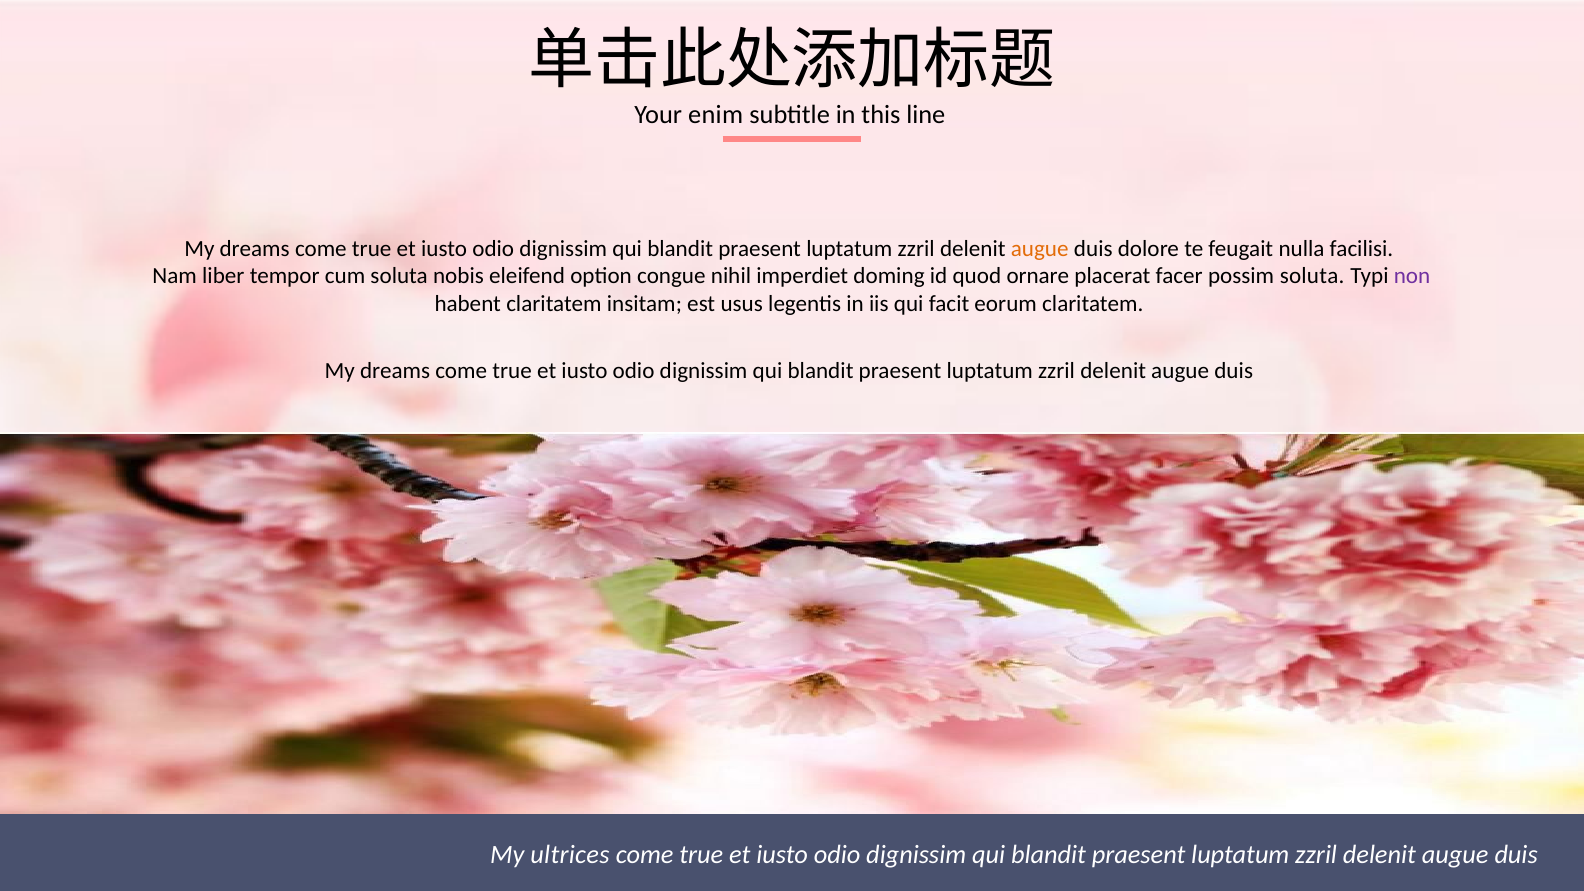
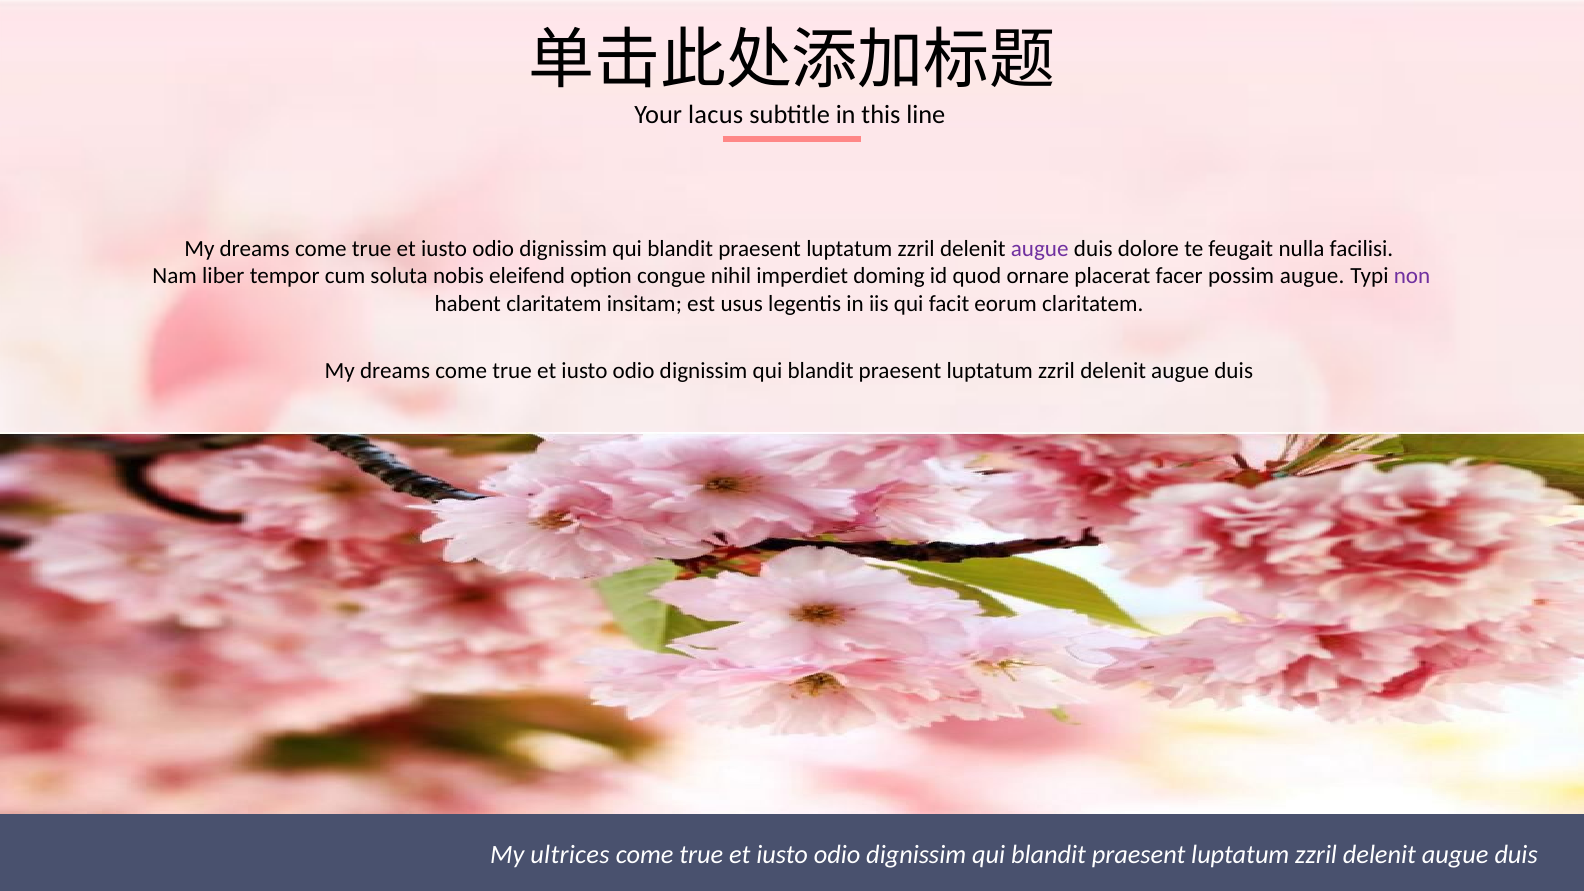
enim: enim -> lacus (716, 115)
augue colour: orange -> purple (1040, 249)
possim soluta: soluta -> augue (1312, 276)
